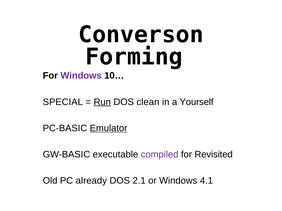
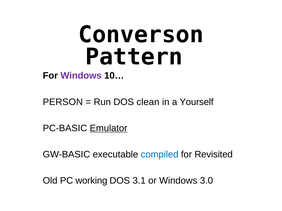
Forming: Forming -> Pattern (134, 57)
SPECIAL: SPECIAL -> PERSON (63, 102)
Run underline: present -> none (102, 102)
compiled colour: purple -> blue (160, 155)
already: already -> working (91, 181)
2.1: 2.1 -> 3.1 (139, 181)
4.1: 4.1 -> 3.0 (206, 181)
